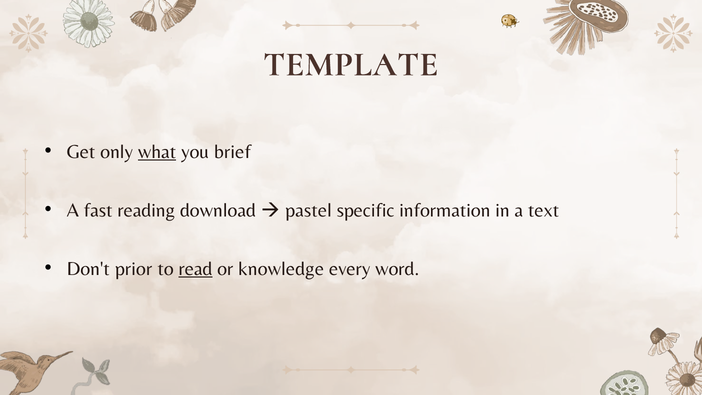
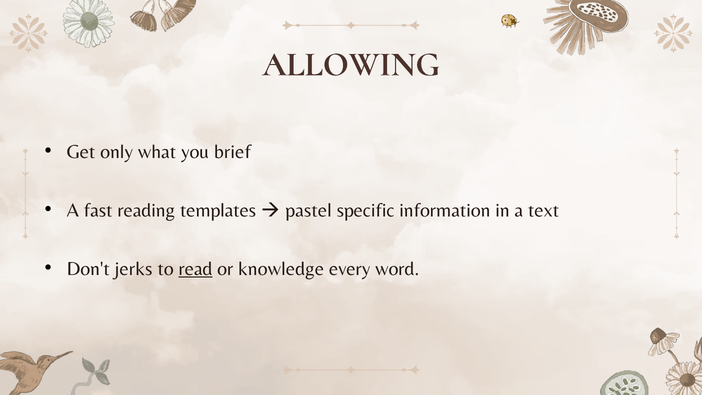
TEMPLATE: TEMPLATE -> ALLOWING (351, 64)
what underline: present -> none (157, 152)
download: download -> templates (218, 210)
prior: prior -> jerks (134, 269)
